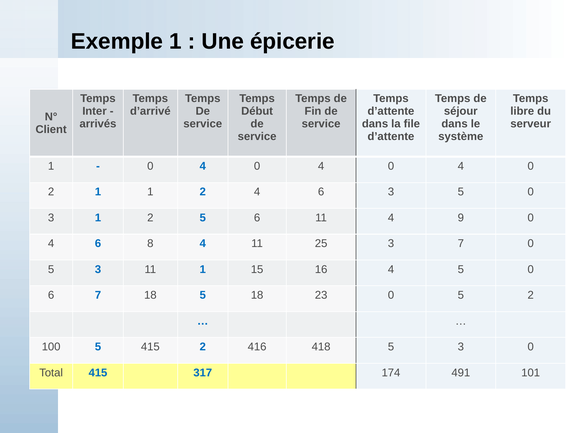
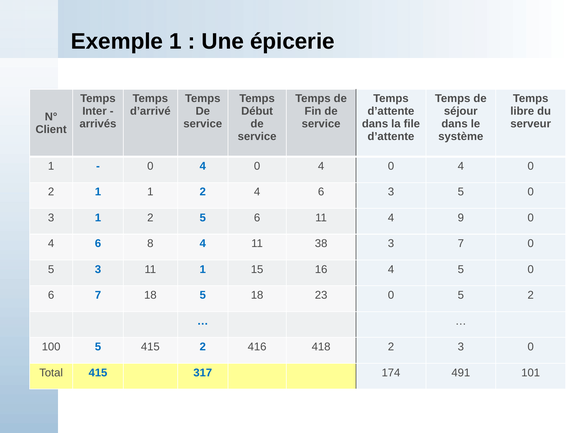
25: 25 -> 38 (321, 243)
418 5: 5 -> 2 (391, 347)
